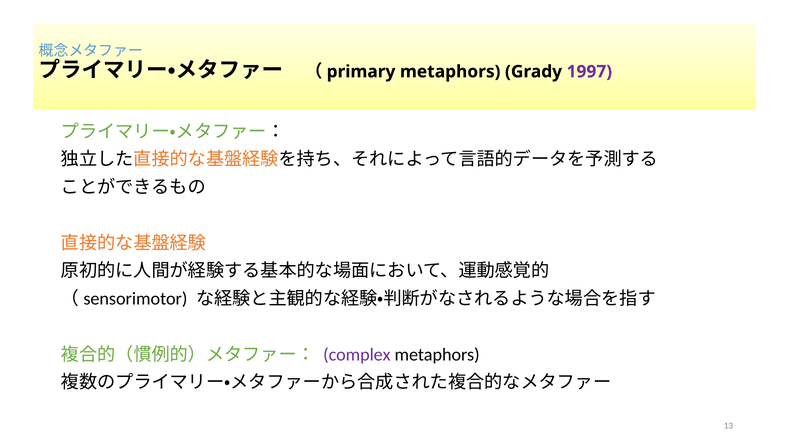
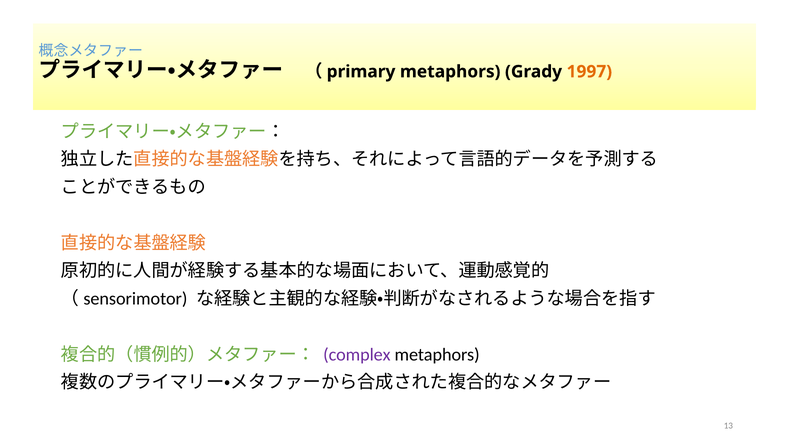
1997 colour: purple -> orange (589, 72)
